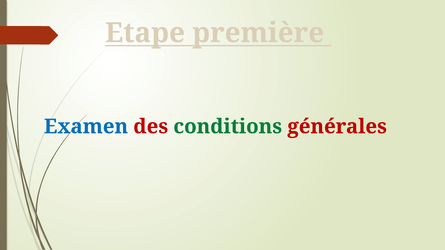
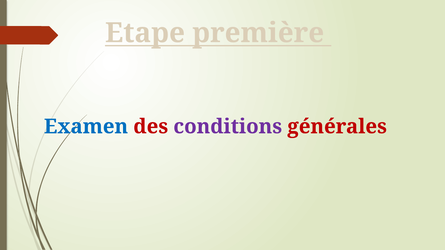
conditions colour: green -> purple (228, 127)
